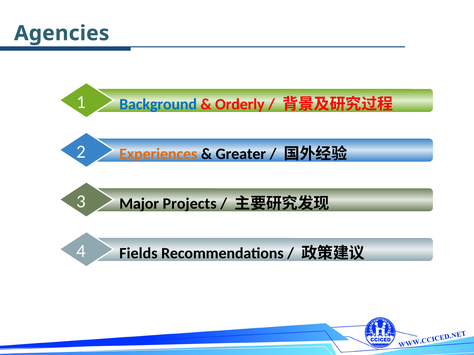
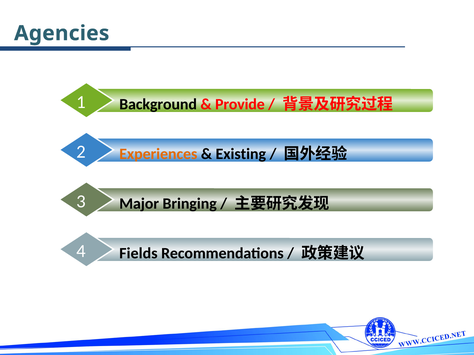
Background colour: blue -> black (158, 105)
Orderly: Orderly -> Provide (240, 105)
Greater: Greater -> Existing (241, 154)
Projects: Projects -> Bringing (190, 204)
